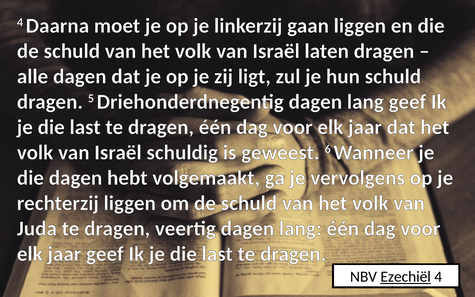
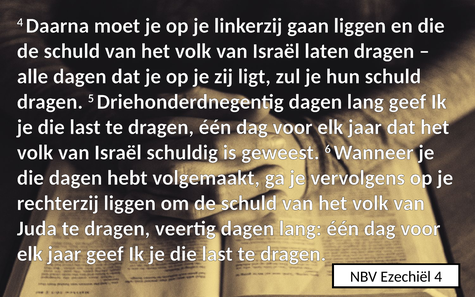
Ezechiël underline: present -> none (406, 277)
